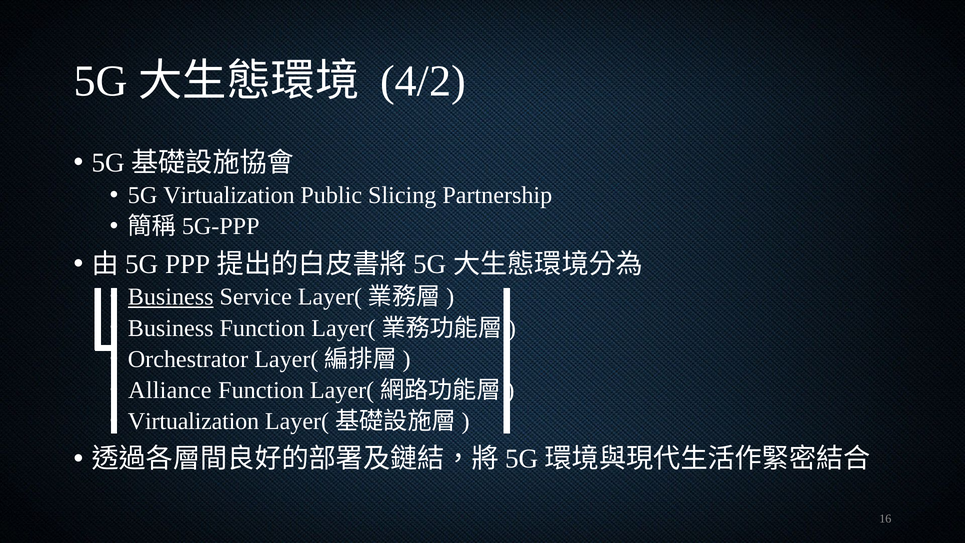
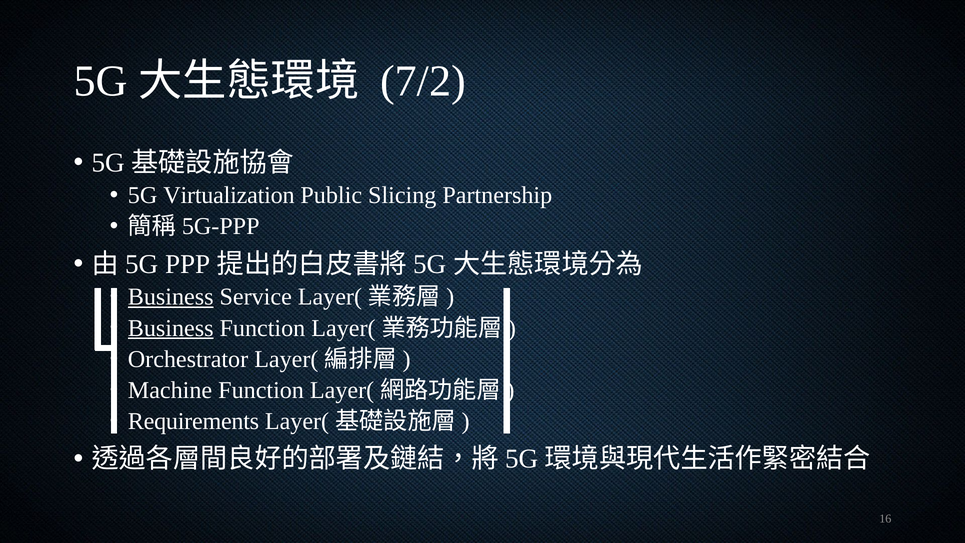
4/2: 4/2 -> 7/2 (423, 81)
Business underline: none -> present (171, 328)
Alliance: Alliance -> Machine (170, 390)
Virtualization: Virtualization -> Requirements (193, 421)
